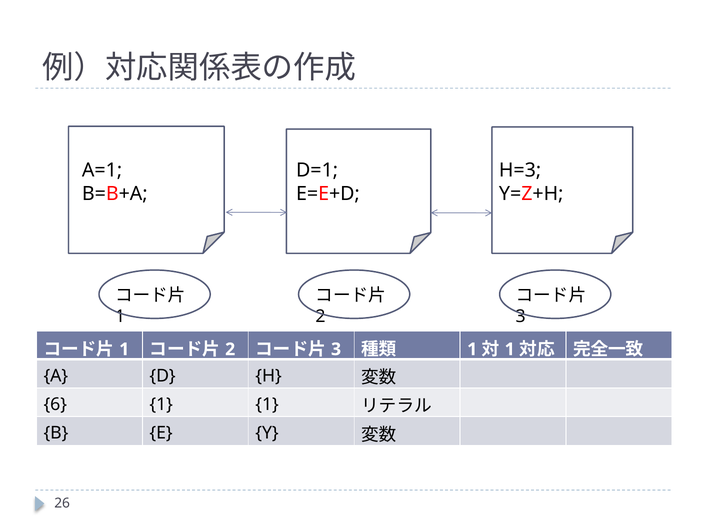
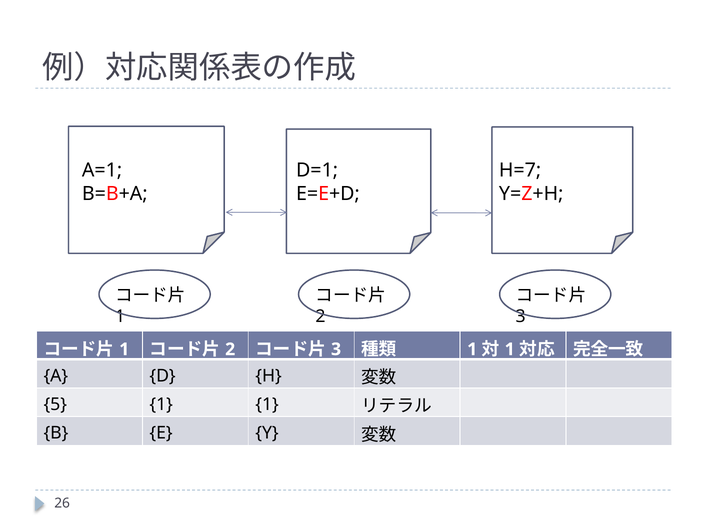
H=3: H=3 -> H=7 (520, 170)
6: 6 -> 5 (55, 405)
